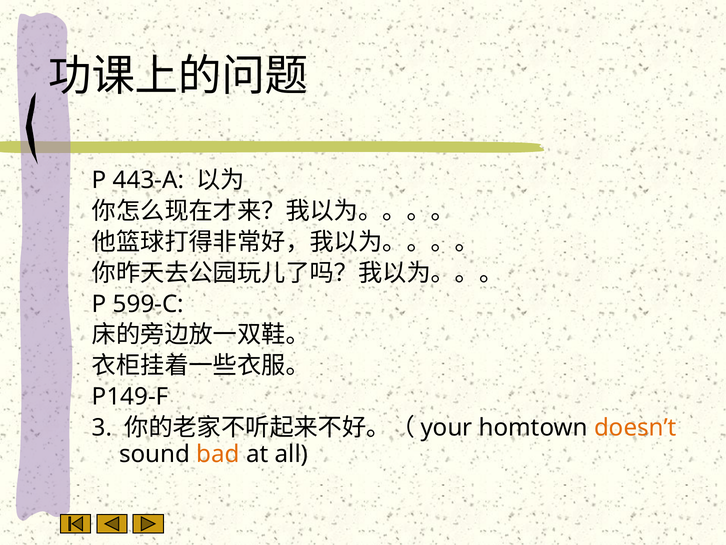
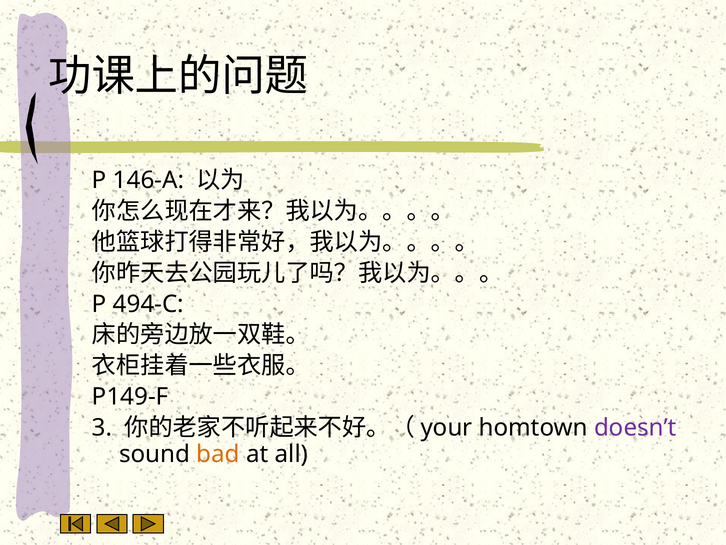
443-A: 443-A -> 146-A (148, 180)
599-C: 599-C -> 494-C (148, 304)
doesn’t colour: orange -> purple (635, 428)
